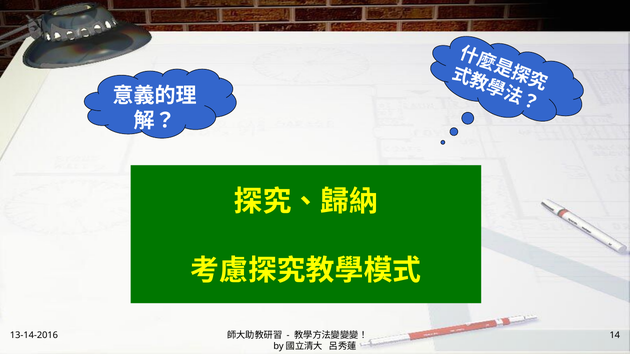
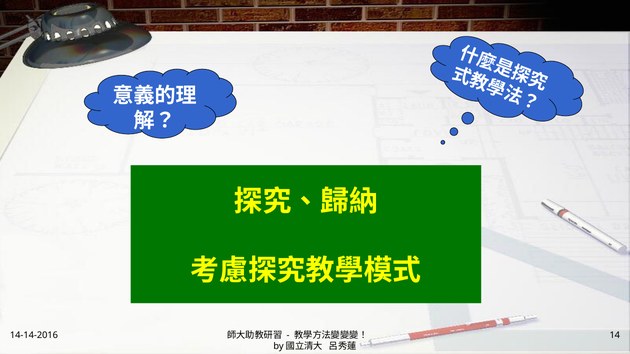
13-14-2016: 13-14-2016 -> 14-14-2016 (34, 335)
